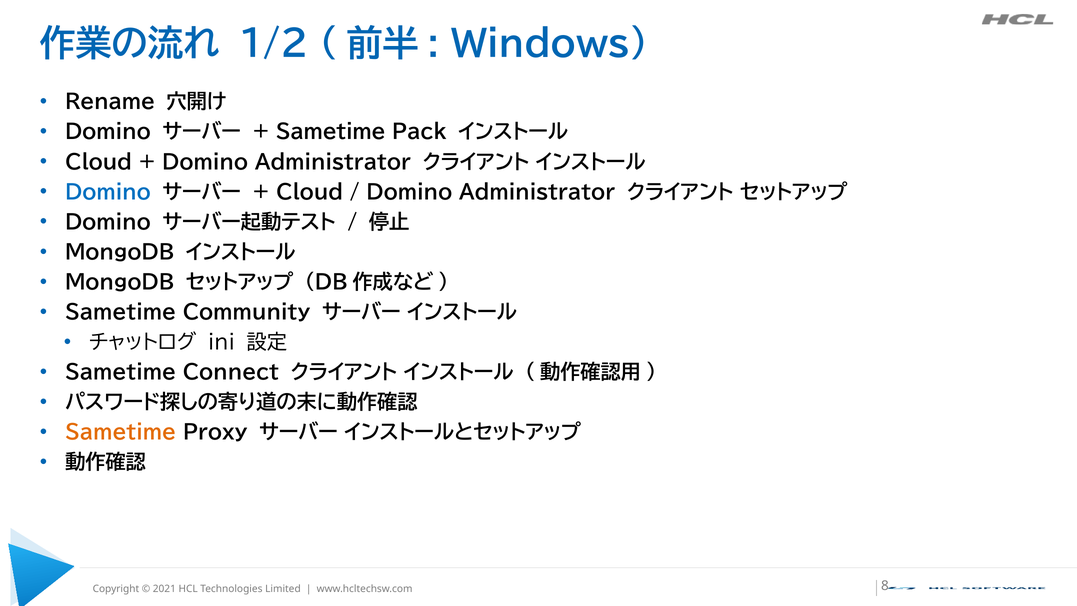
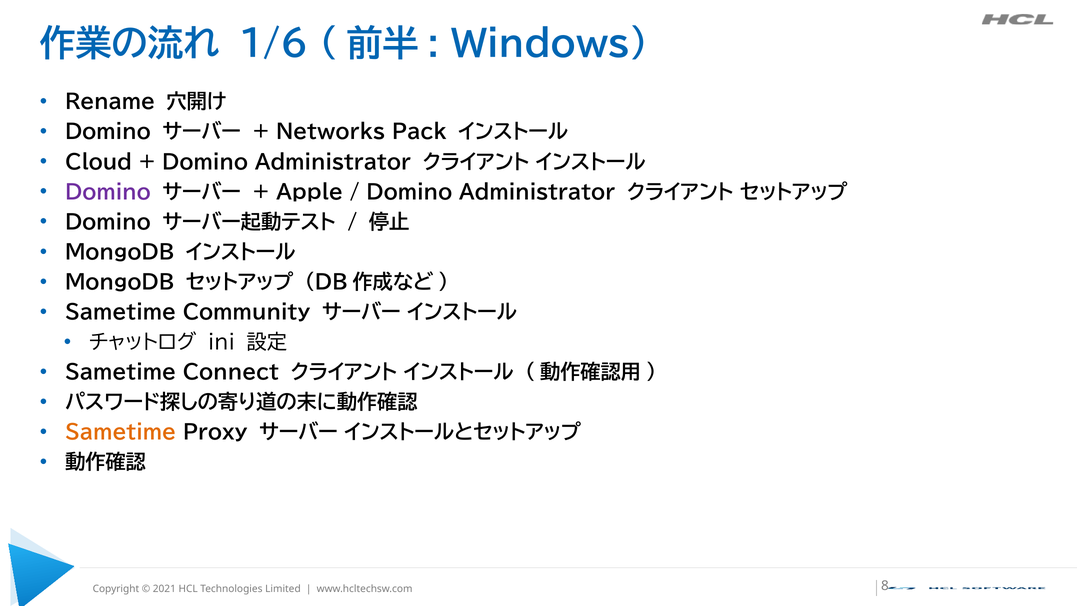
1/2: 1/2 -> 1/6 (274, 45)
Sametime: Sametime -> Networks (331, 132)
Domino colour: blue -> purple (108, 192)
Cloud: Cloud -> Apple (310, 192)
